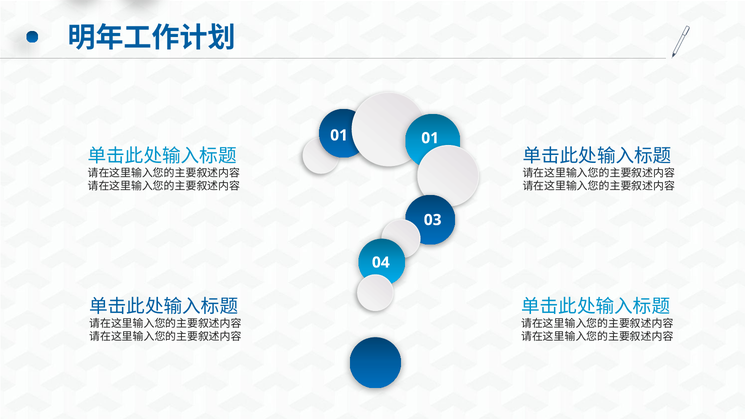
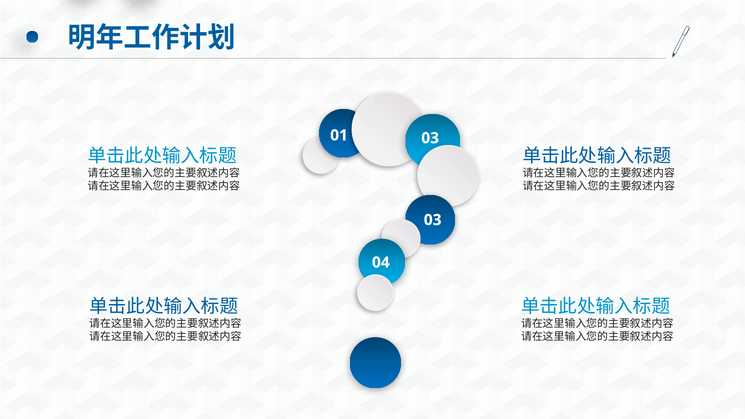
01 01: 01 -> 03 (430, 138)
